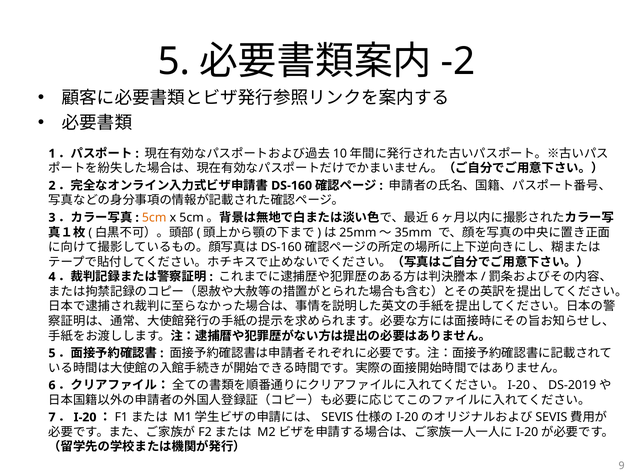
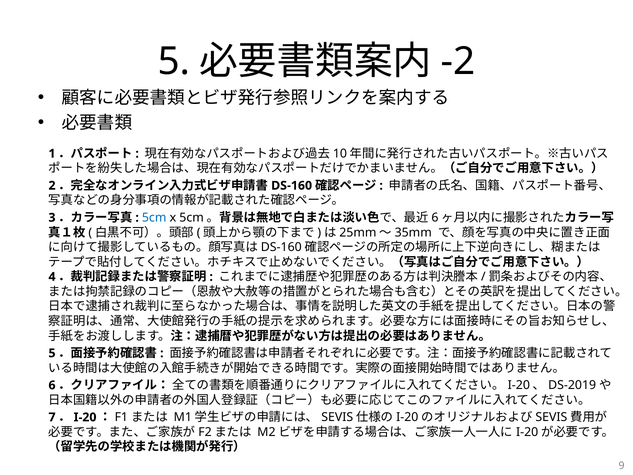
5cm colour: orange -> blue (154, 218)
